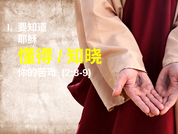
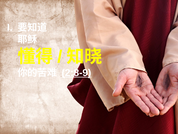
2:8-9 underline: none -> present (76, 73)
